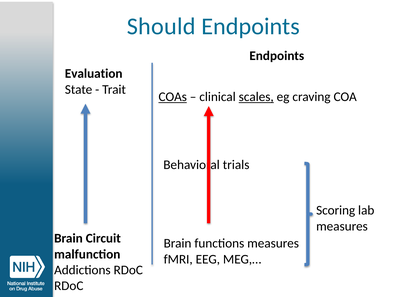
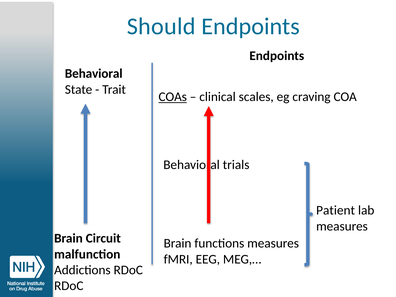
Evaluation: Evaluation -> Behavioral (94, 74)
scales underline: present -> none (256, 97)
Scoring: Scoring -> Patient (336, 210)
